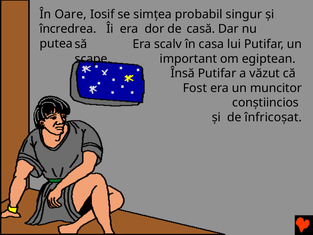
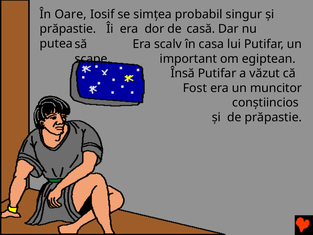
încredrea: încredrea -> prăpastie (68, 29)
de înfricoşat: înfricoşat -> prăpastie (273, 117)
